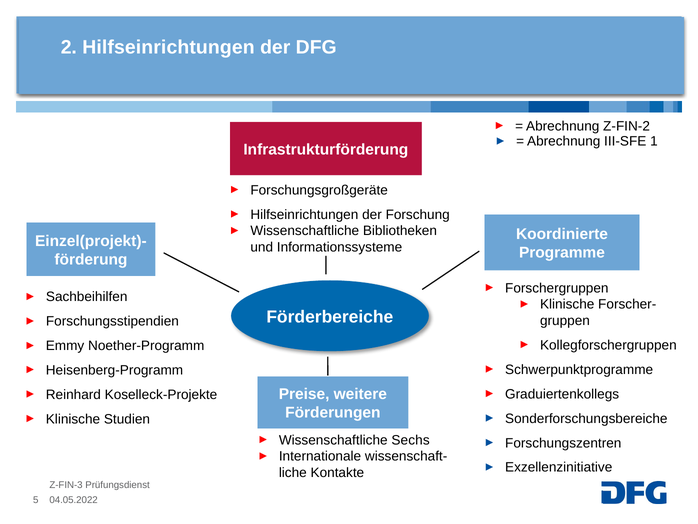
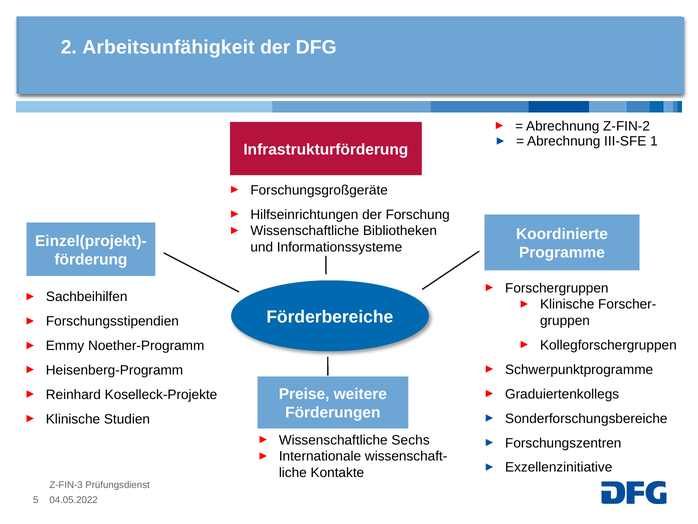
2 Hilfseinrichtungen: Hilfseinrichtungen -> Arbeitsunfähigkeit (168, 48)
